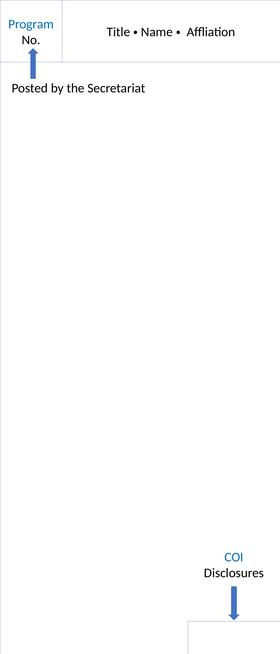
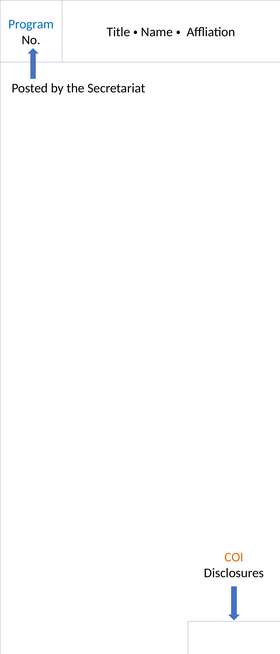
COI colour: blue -> orange (234, 557)
